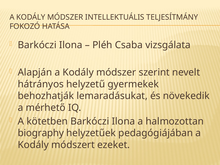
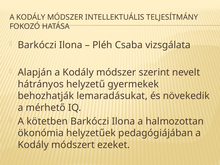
biography: biography -> ökonómia (41, 133)
